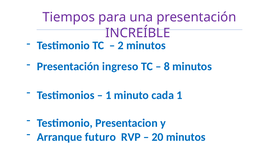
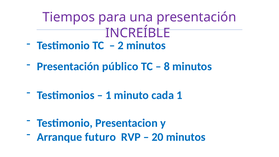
ingreso: ingreso -> público (120, 66)
